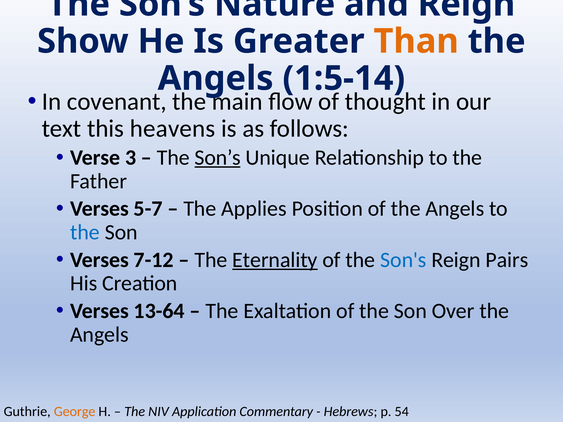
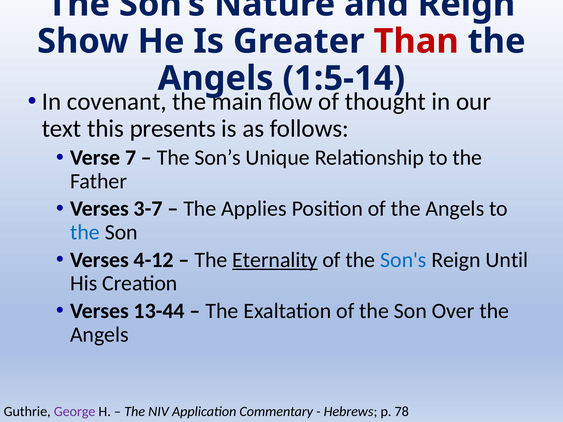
Than colour: orange -> red (416, 41)
heavens: heavens -> presents (173, 129)
3: 3 -> 7 (131, 158)
Son’s underline: present -> none (218, 158)
5-7: 5-7 -> 3-7 (148, 209)
7-12: 7-12 -> 4-12 (154, 260)
Pairs: Pairs -> Until (507, 260)
13-64: 13-64 -> 13-44 (159, 311)
George colour: orange -> purple (75, 412)
54: 54 -> 78 (402, 412)
